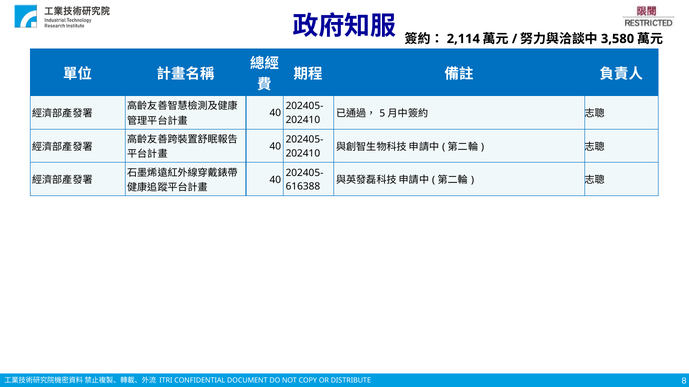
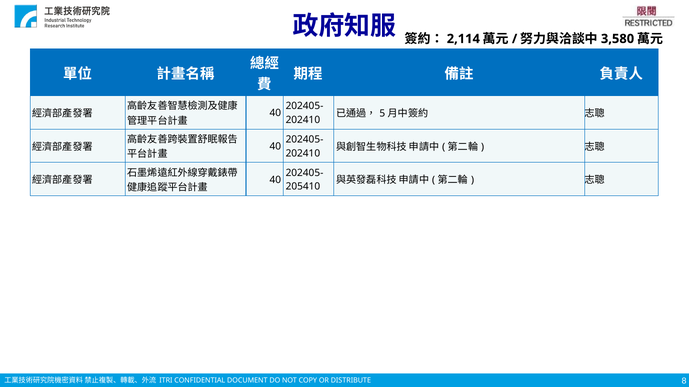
616388: 616388 -> 205410 (303, 187)
